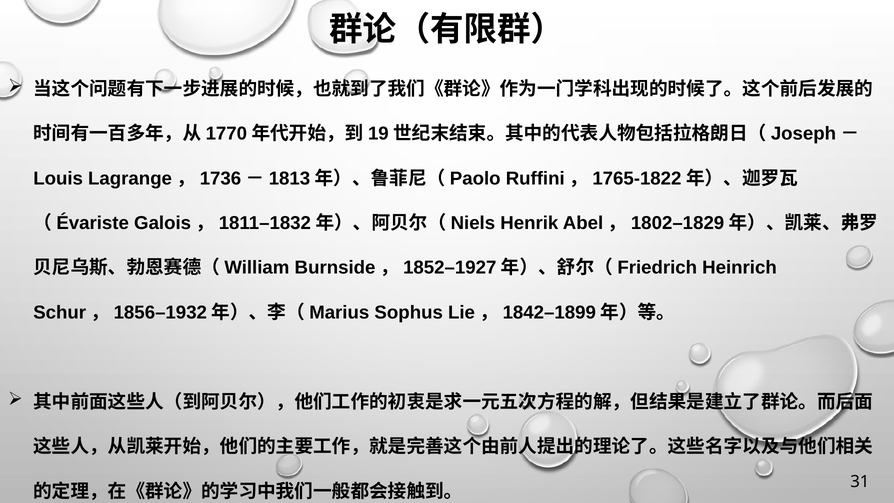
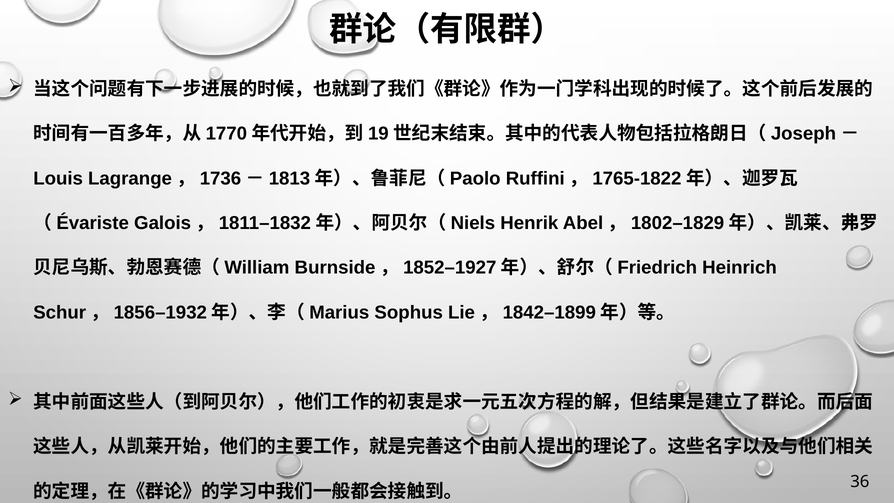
31: 31 -> 36 (860, 482)
